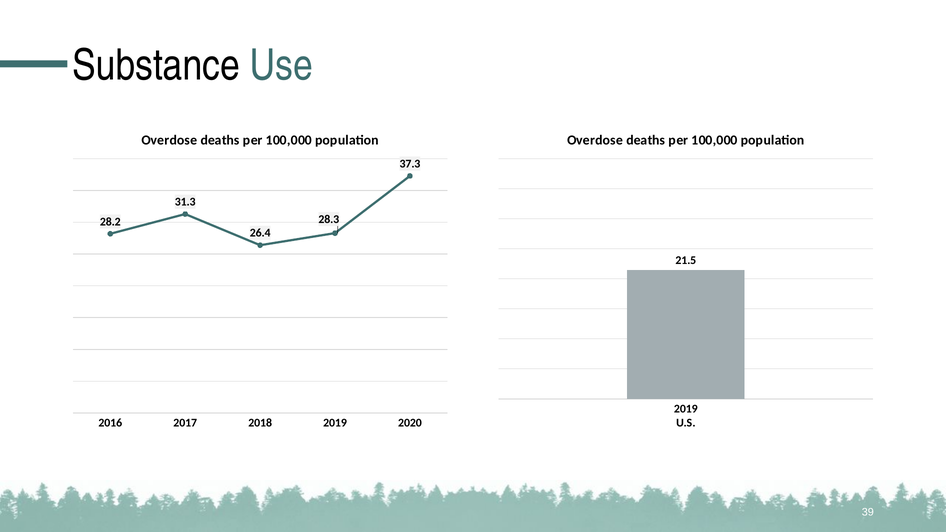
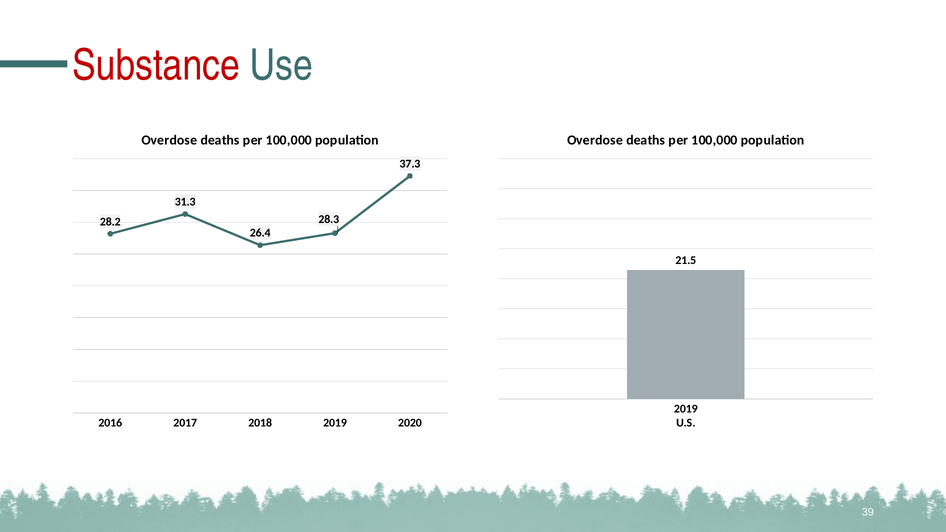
Substance colour: black -> red (156, 65)
